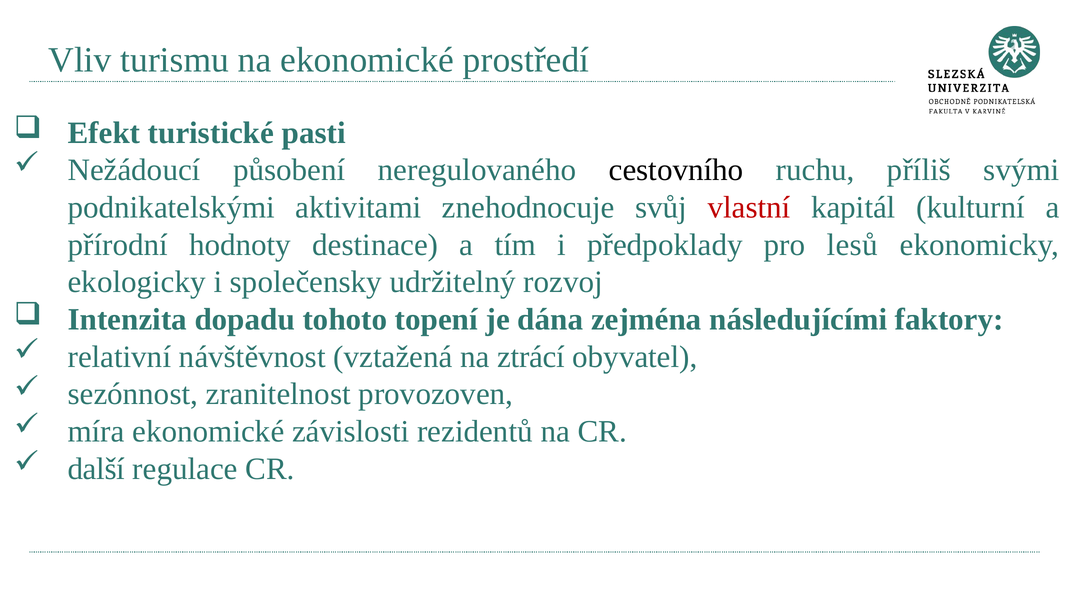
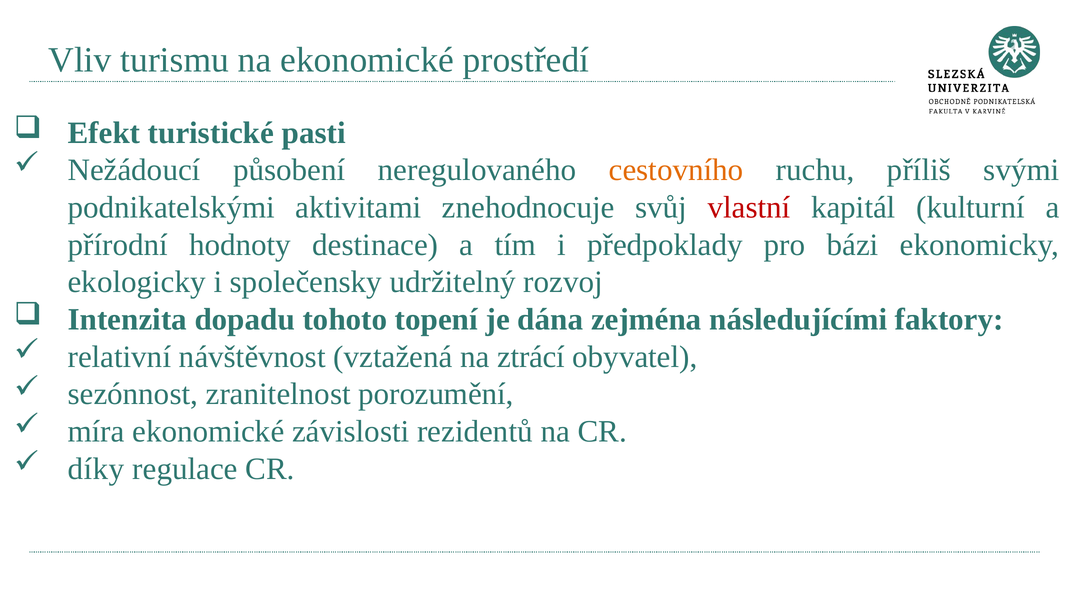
cestovního colour: black -> orange (676, 170)
lesů: lesů -> bázi (853, 245)
provozoven: provozoven -> porozumění (436, 394)
další: další -> díky (96, 469)
